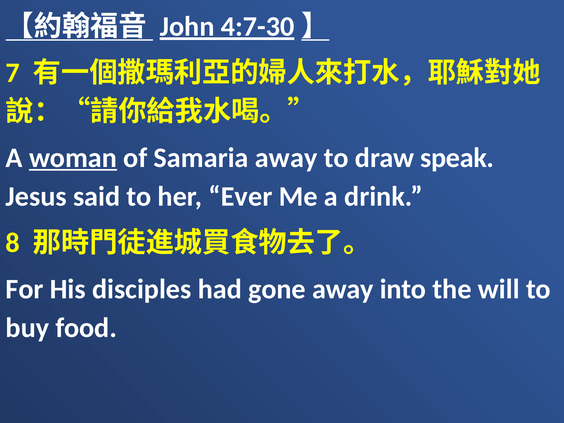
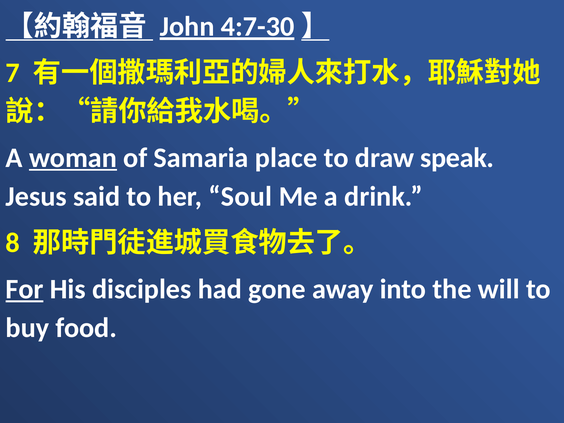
Samaria away: away -> place (286, 158)
Ever: Ever -> Soul (240, 196)
For underline: none -> present (25, 289)
